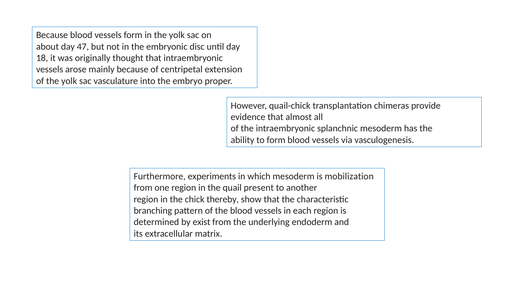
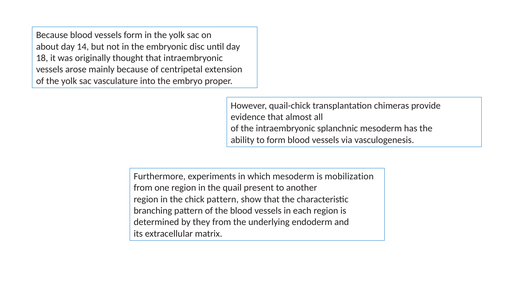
47: 47 -> 14 (83, 47)
chick thereby: thereby -> pattern (223, 200)
exist: exist -> they (201, 222)
